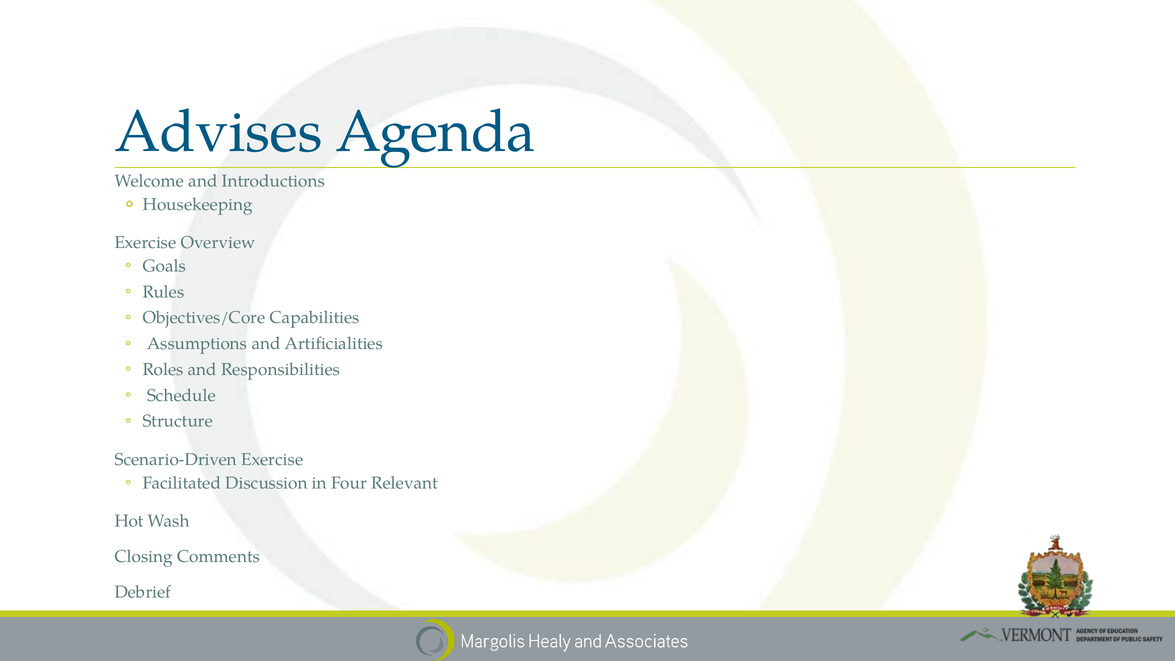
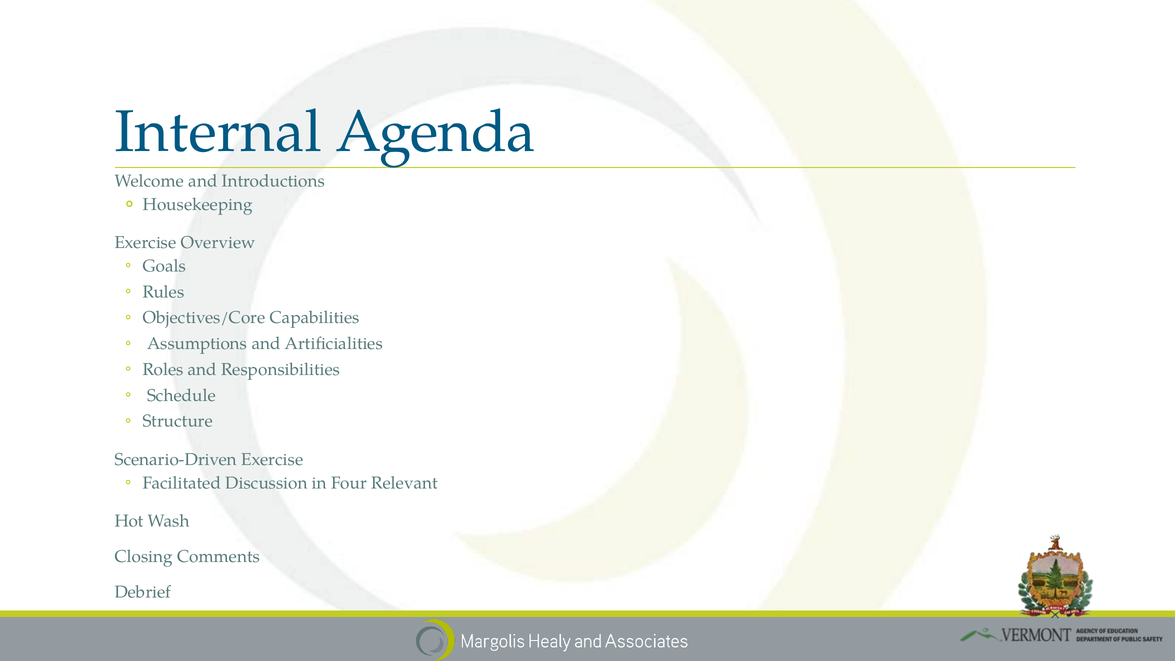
Advises: Advises -> Internal (218, 132)
